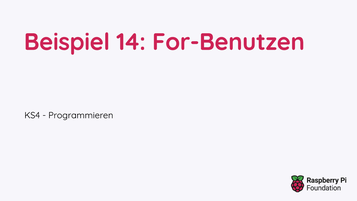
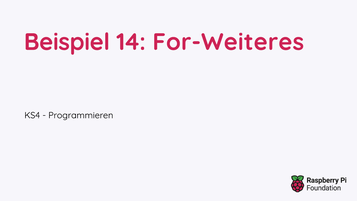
For-Benutzen: For-Benutzen -> For-Weiteres (228, 42)
